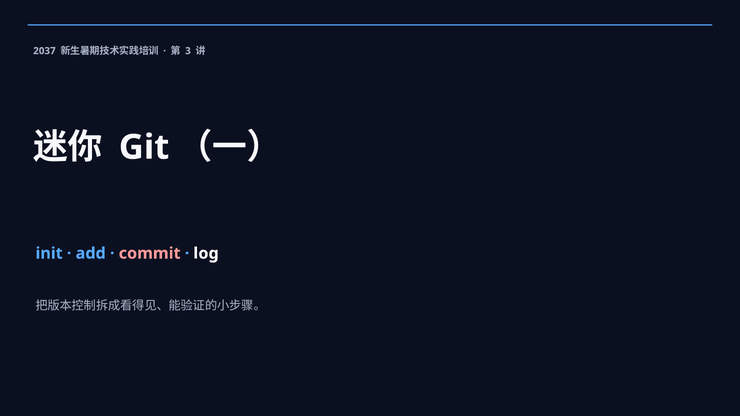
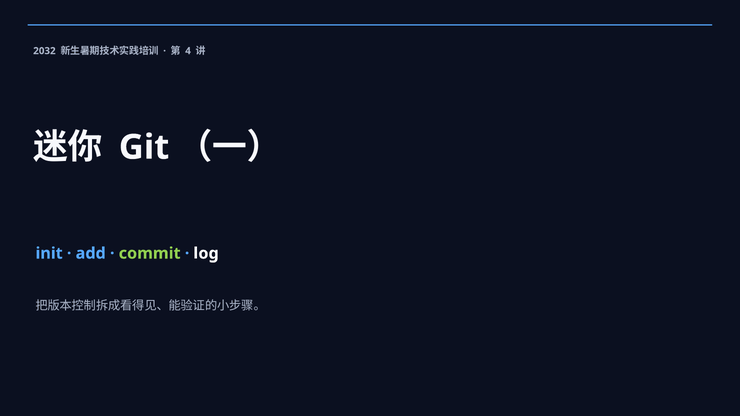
2037: 2037 -> 2032 (44, 51)
3: 3 -> 4 (188, 51)
commit colour: pink -> light green (150, 253)
